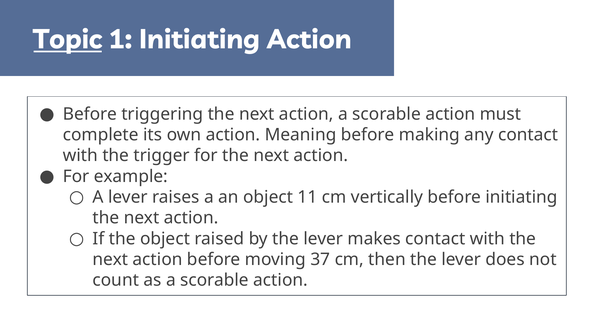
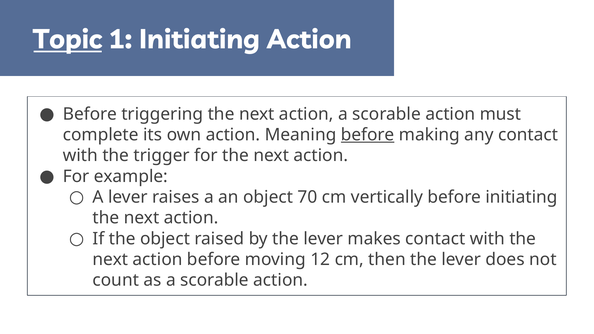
before underline: none -> present (368, 135)
11: 11 -> 70 (307, 197)
37: 37 -> 12 (320, 260)
